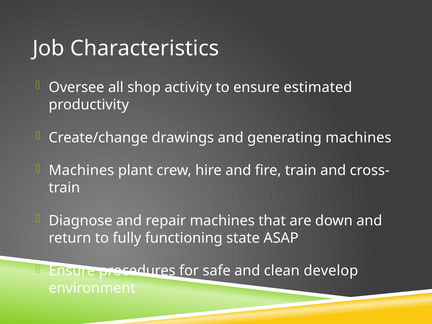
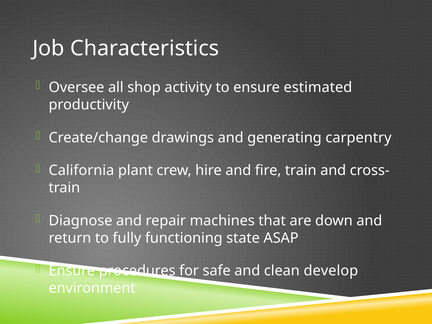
generating machines: machines -> carpentry (358, 138)
Machines: Machines -> California (81, 170)
